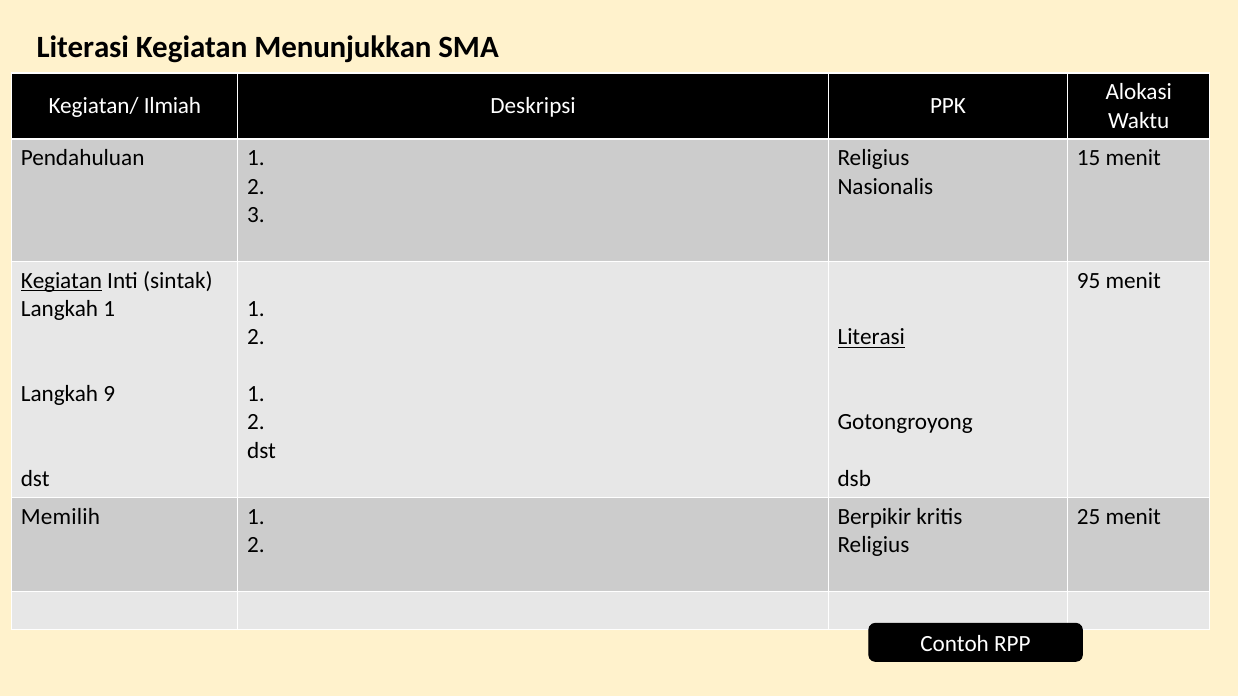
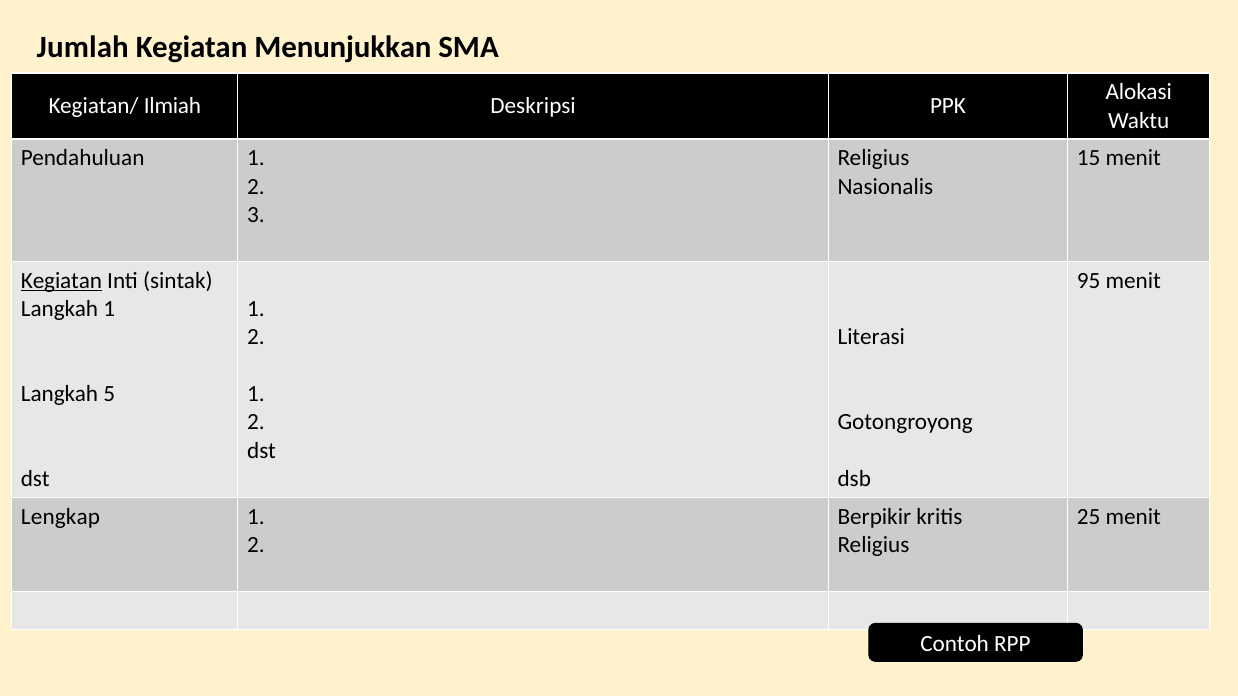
Literasi: Literasi -> Jumlah (83, 47)
Literasi underline: present -> none (871, 337)
9: 9 -> 5 (109, 394)
Memilih: Memilih -> Lengkap (61, 517)
